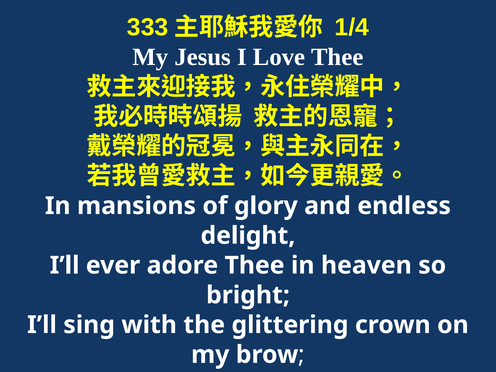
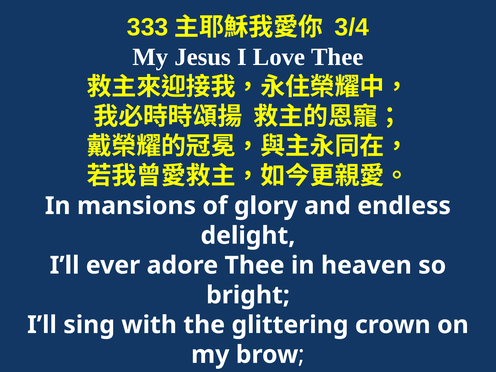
1/4: 1/4 -> 3/4 (352, 27)
